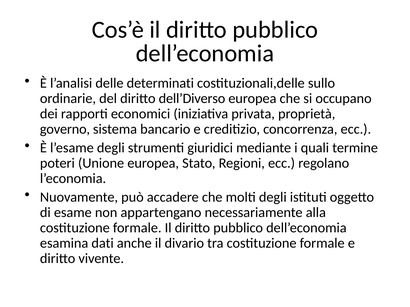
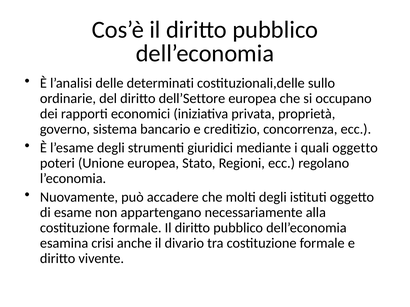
dell’Diverso: dell’Diverso -> dell’Settore (192, 99)
quali termine: termine -> oggetto (355, 148)
dati: dati -> crisi (103, 244)
